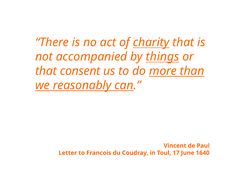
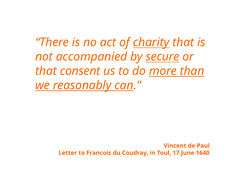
things: things -> secure (163, 57)
